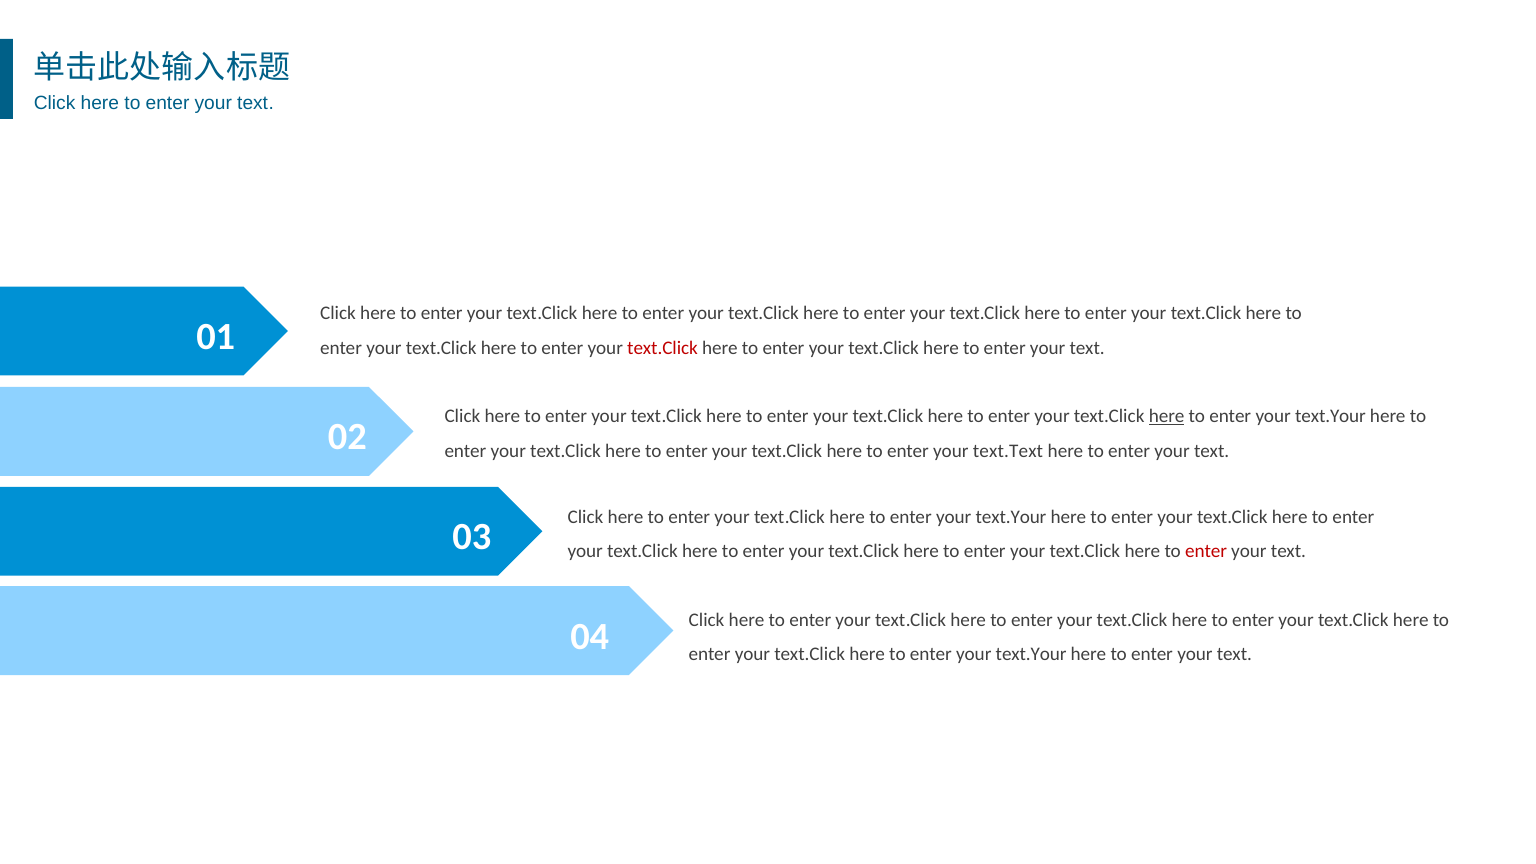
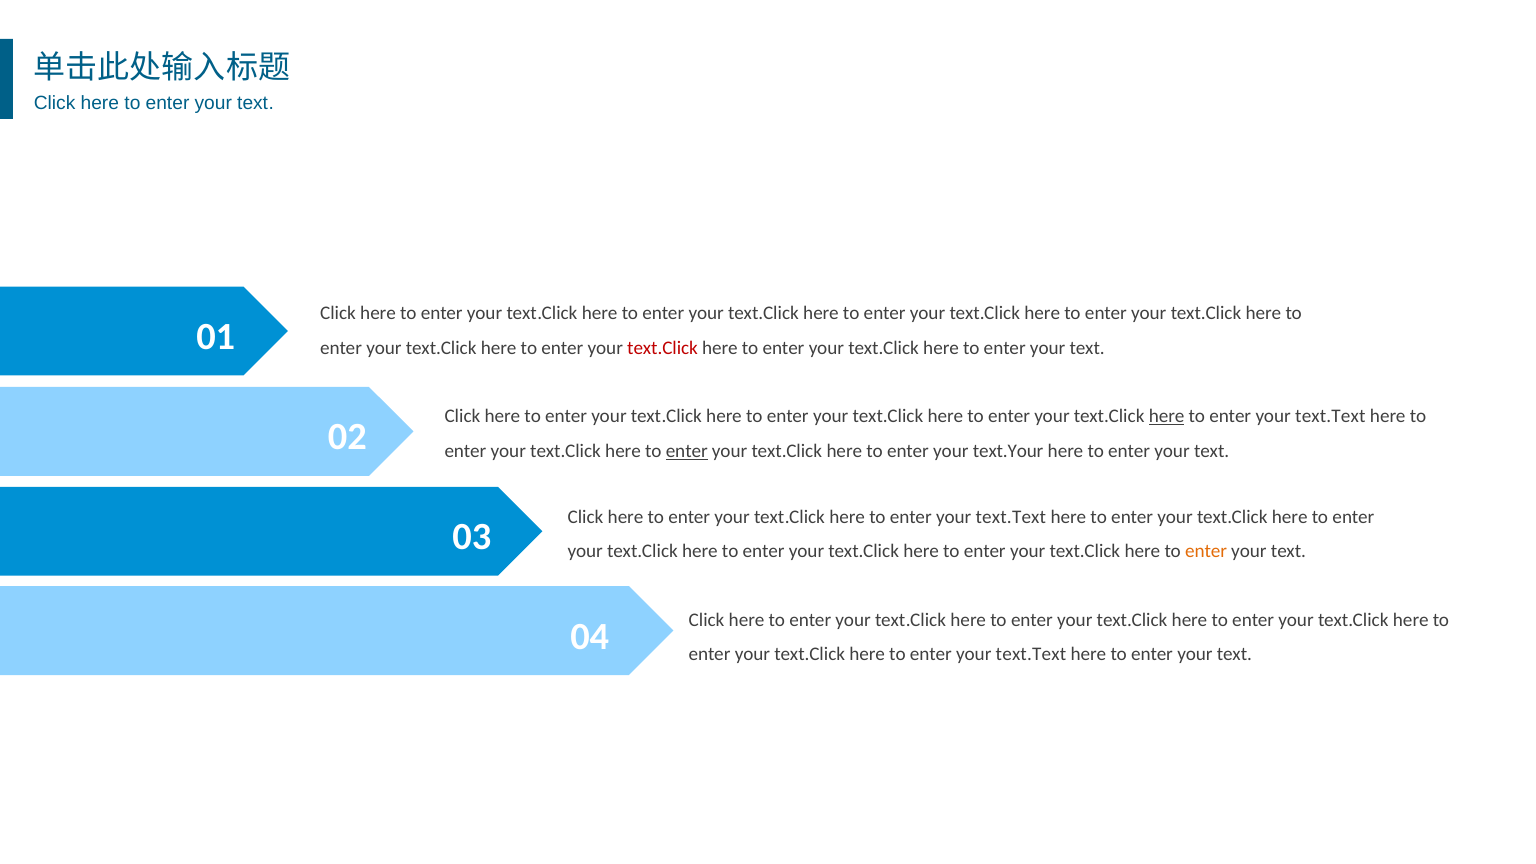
text.Your: text.Your -> text.Text (1330, 416)
enter underline: none -> present (687, 451)
text.Text: text.Text -> text.Your (1008, 451)
text.Your: text.Your -> text.Text (1011, 517)
enter colour: red -> orange (1206, 551)
text.Your: text.Your -> text.Text (1031, 655)
